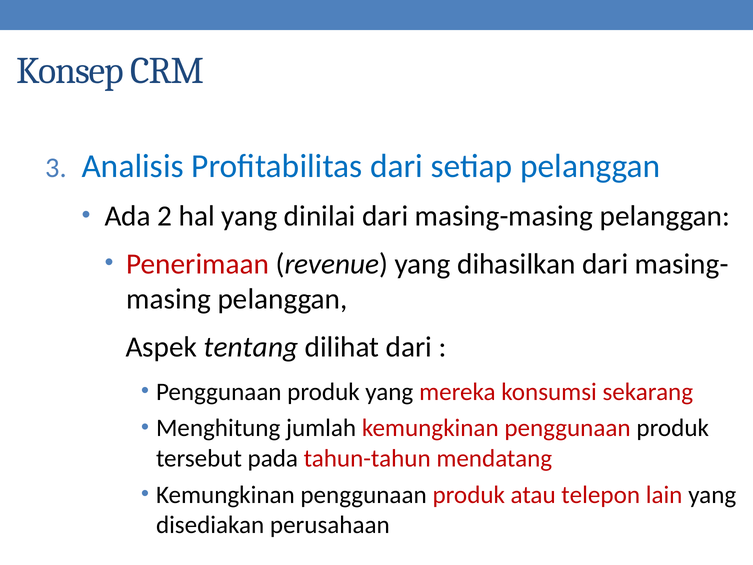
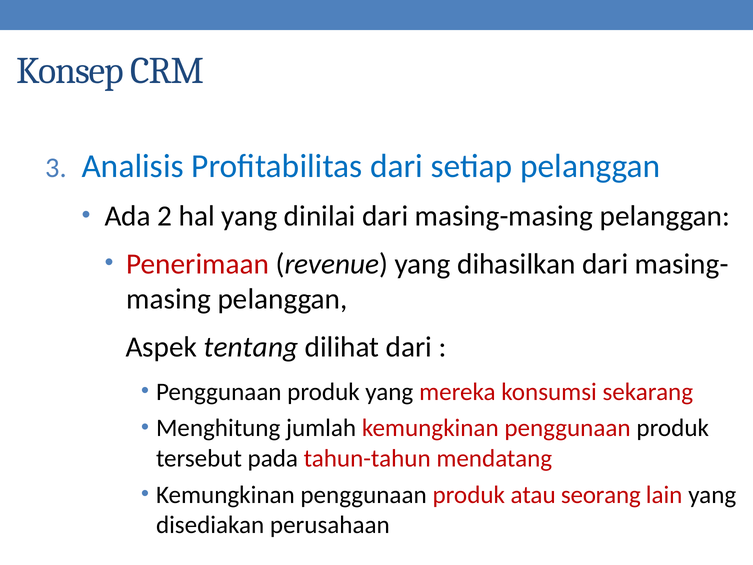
telepon: telepon -> seorang (601, 495)
